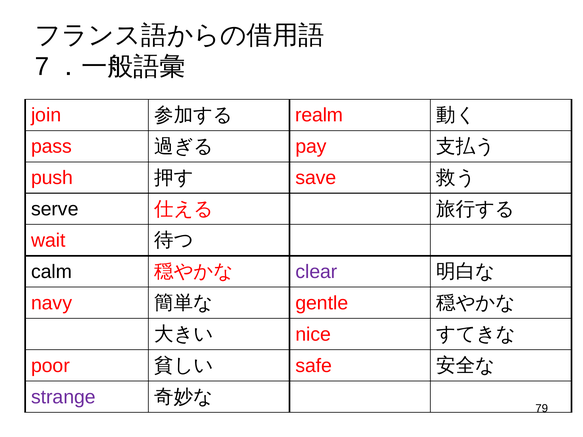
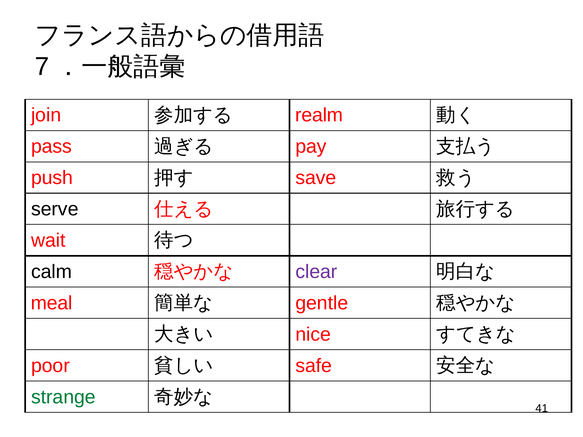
navy: navy -> meal (52, 303)
strange colour: purple -> green (63, 397)
79: 79 -> 41 (542, 409)
